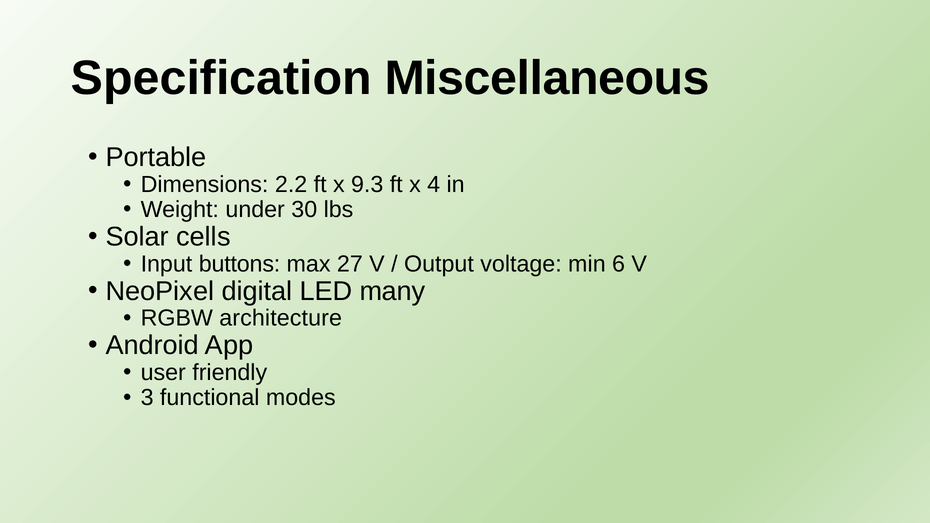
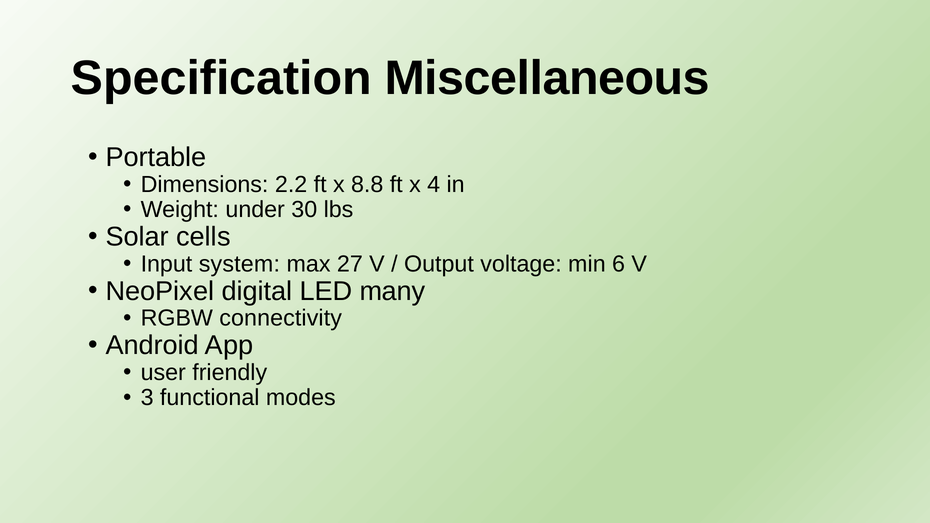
9.3: 9.3 -> 8.8 (367, 184)
buttons: buttons -> system (239, 264)
architecture: architecture -> connectivity (281, 318)
